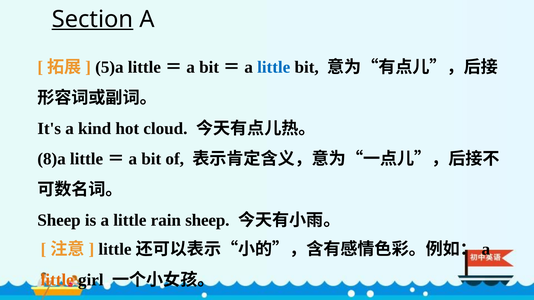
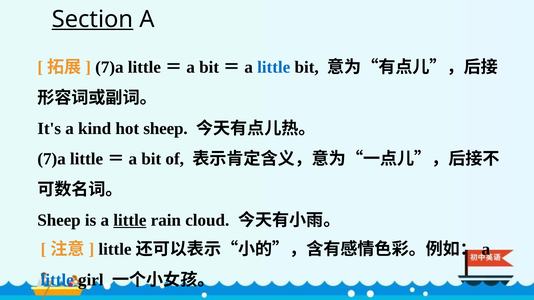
5)a: 5)a -> 7)a (109, 67)
hot cloud: cloud -> sheep (165, 129)
8)a: 8)a -> 7)a (52, 159)
little underline: none -> present (130, 221)
rain sheep: sheep -> cloud (207, 221)
little colour: orange -> blue (57, 280)
